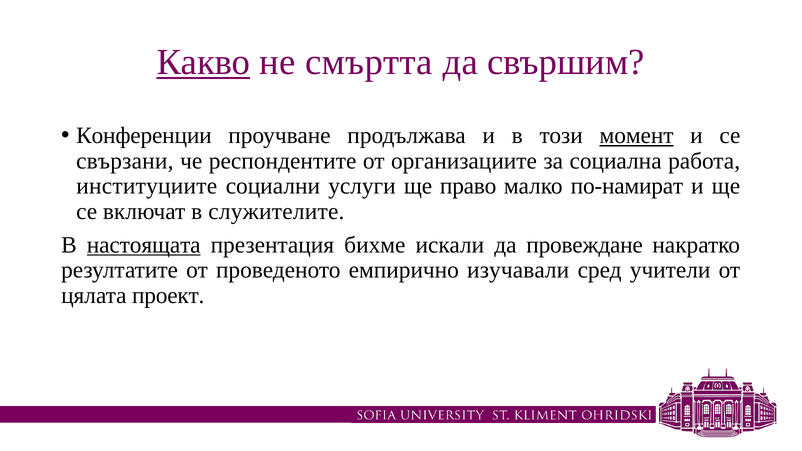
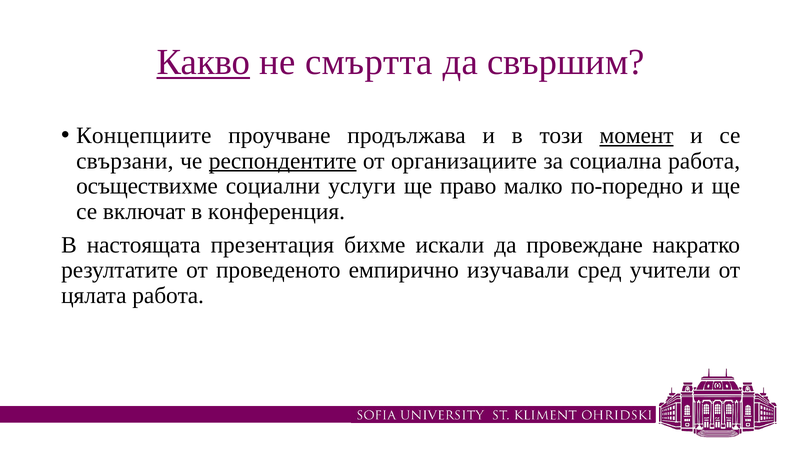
Конференции: Конференции -> Концепциите (144, 136)
респондентите underline: none -> present (283, 161)
институциите: институциите -> осъществихме (147, 186)
по-намират: по-намират -> по-поредно (627, 186)
служителите: служителите -> конференция (277, 211)
настоящата underline: present -> none (144, 245)
цялата проект: проект -> работа (168, 296)
